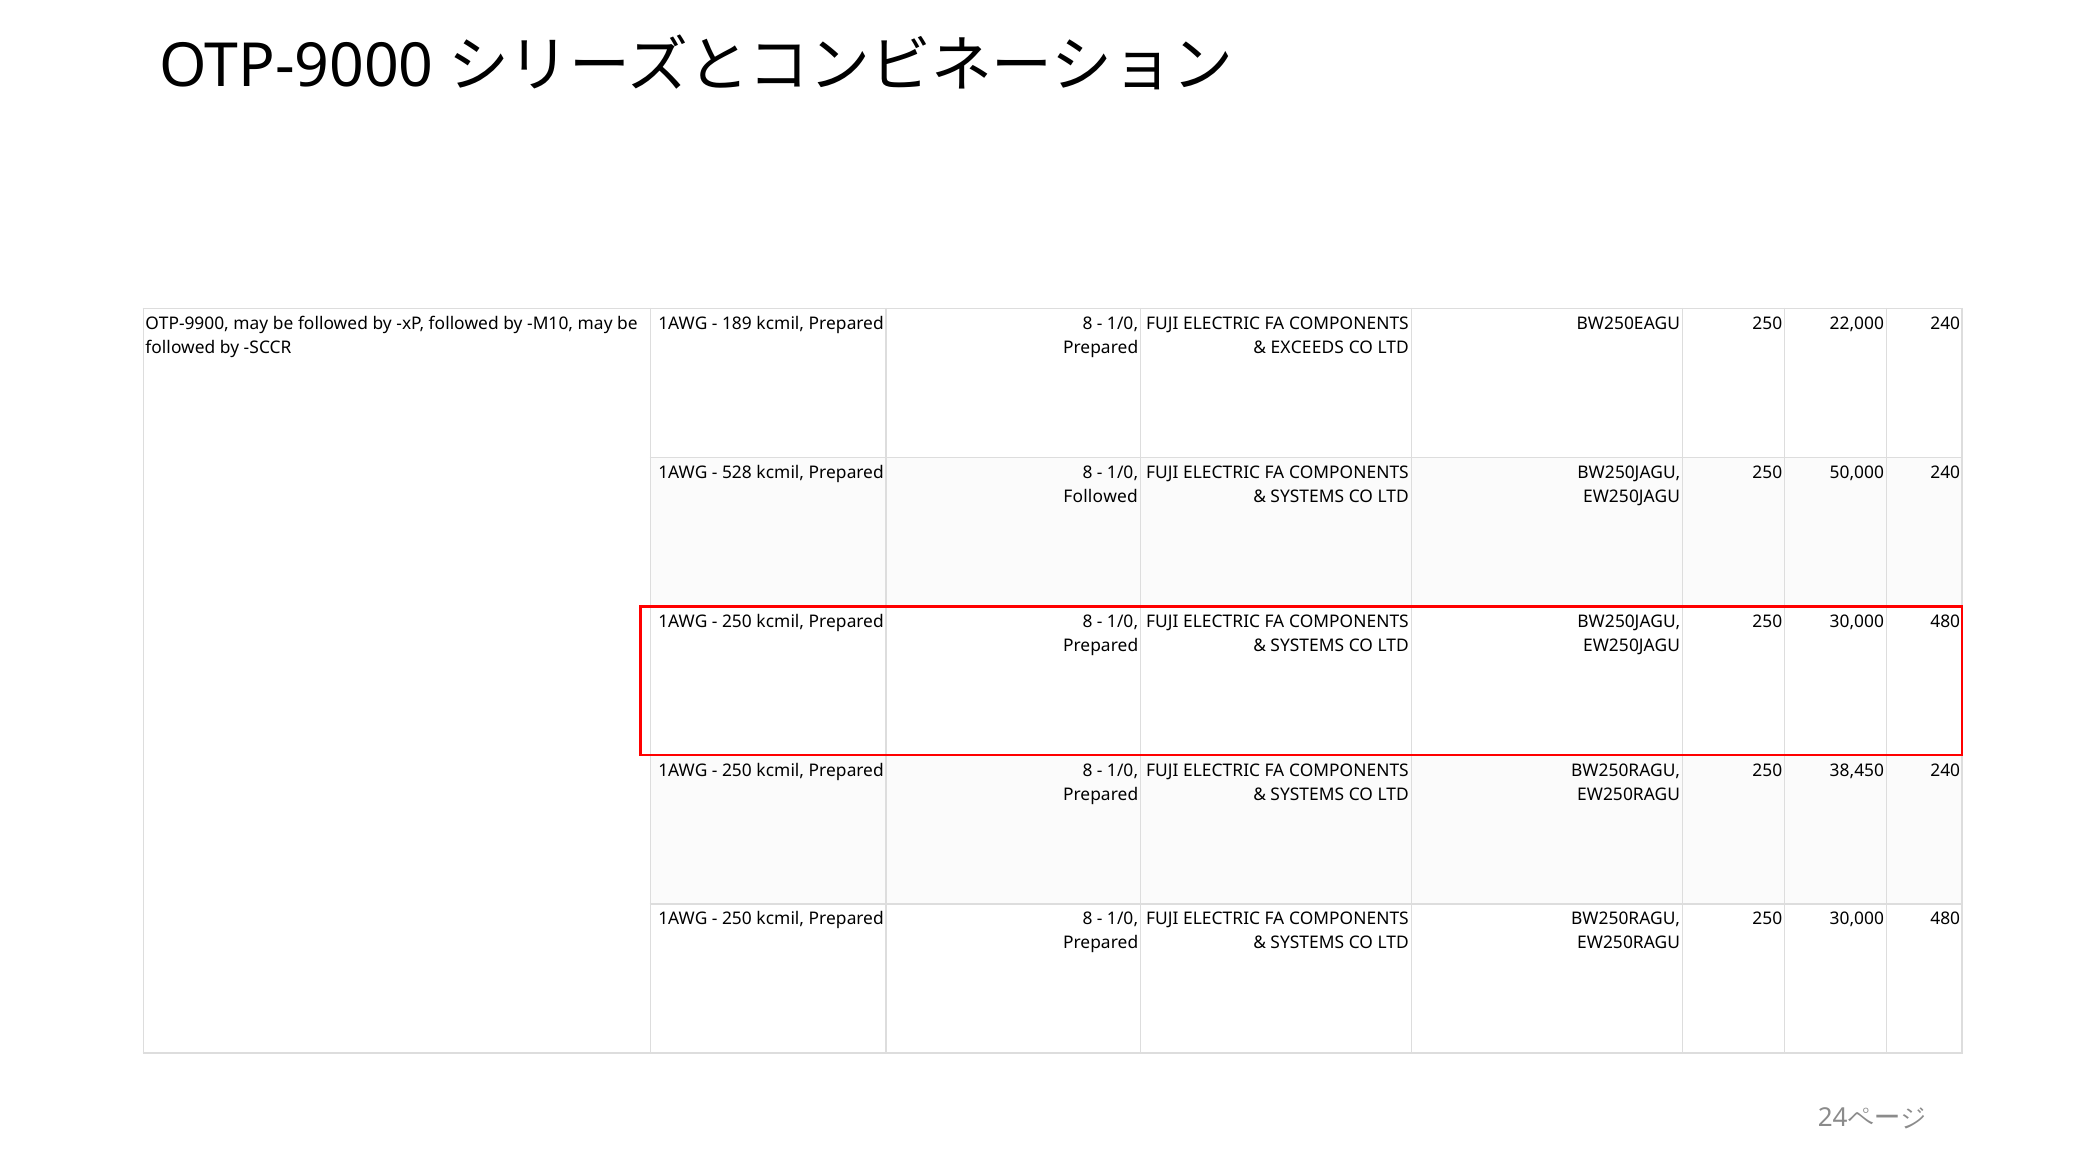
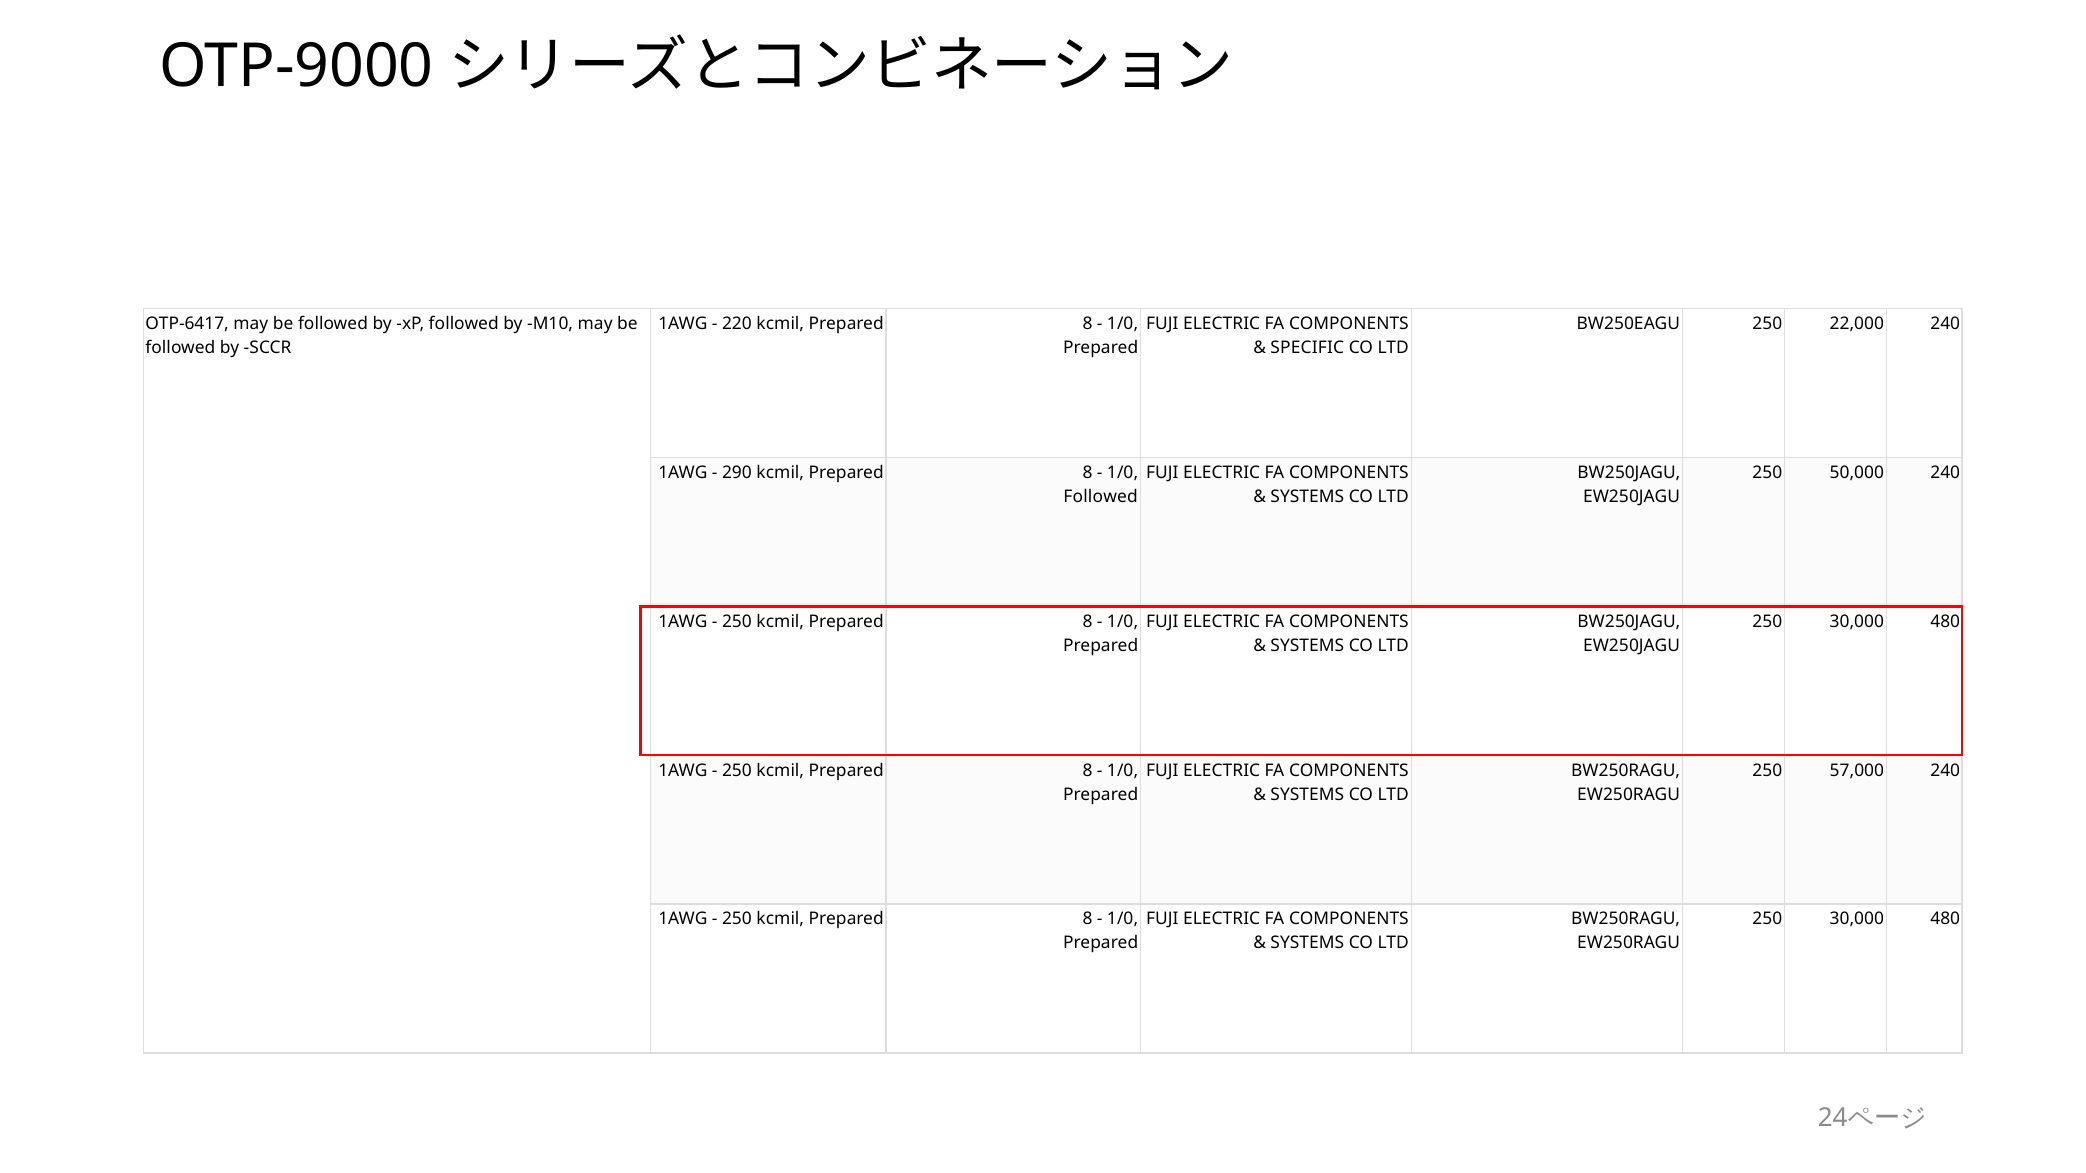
OTP-9900: OTP-9900 -> OTP-6417 (187, 324)
189: 189 -> 220 (737, 324)
EXCEEDS: EXCEEDS -> SPECIFIC (1307, 348)
528: 528 -> 290 (737, 473)
38,450: 38,450 -> 57,000 (1857, 771)
